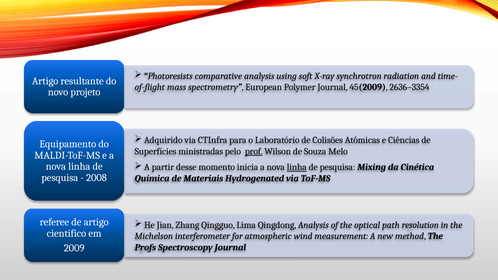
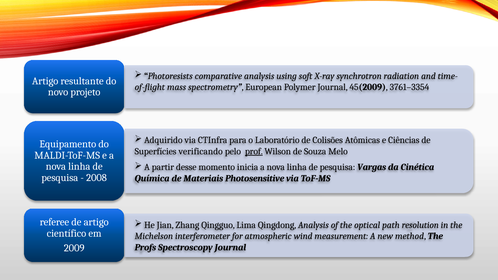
2636–3354: 2636–3354 -> 3761–3354 (409, 87)
ministradas: ministradas -> verificando (201, 151)
linha underline: present -> none (297, 167)
Mixing: Mixing -> Vargas (372, 167)
Hydrogenated: Hydrogenated -> Photosensitive (255, 178)
